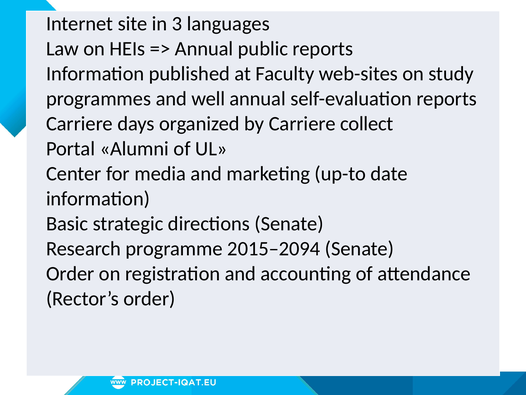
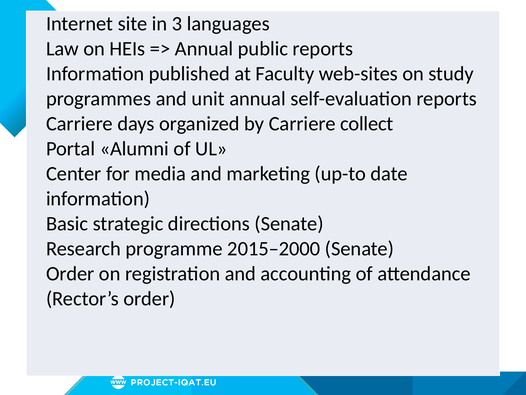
well: well -> unit (208, 99)
2015–2094: 2015–2094 -> 2015–2000 (274, 249)
